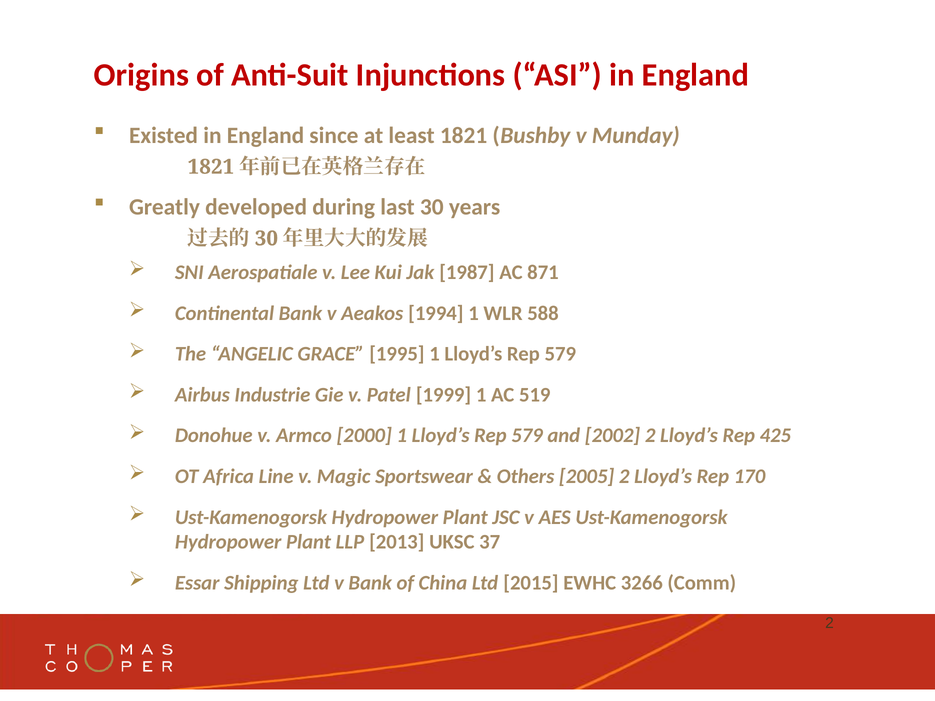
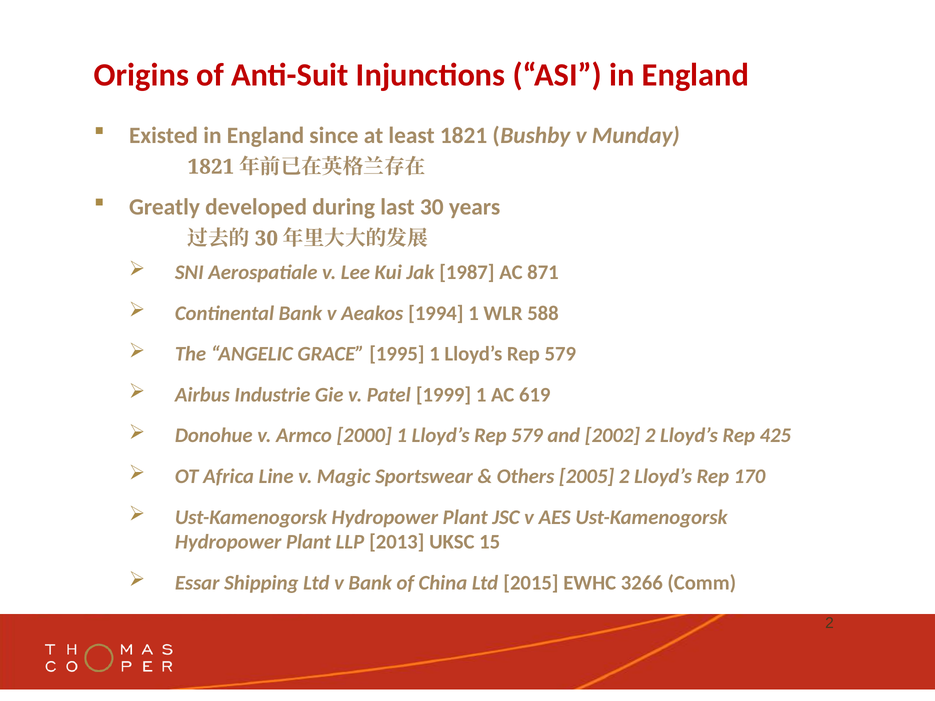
519: 519 -> 619 (535, 395)
37: 37 -> 15 (490, 542)
